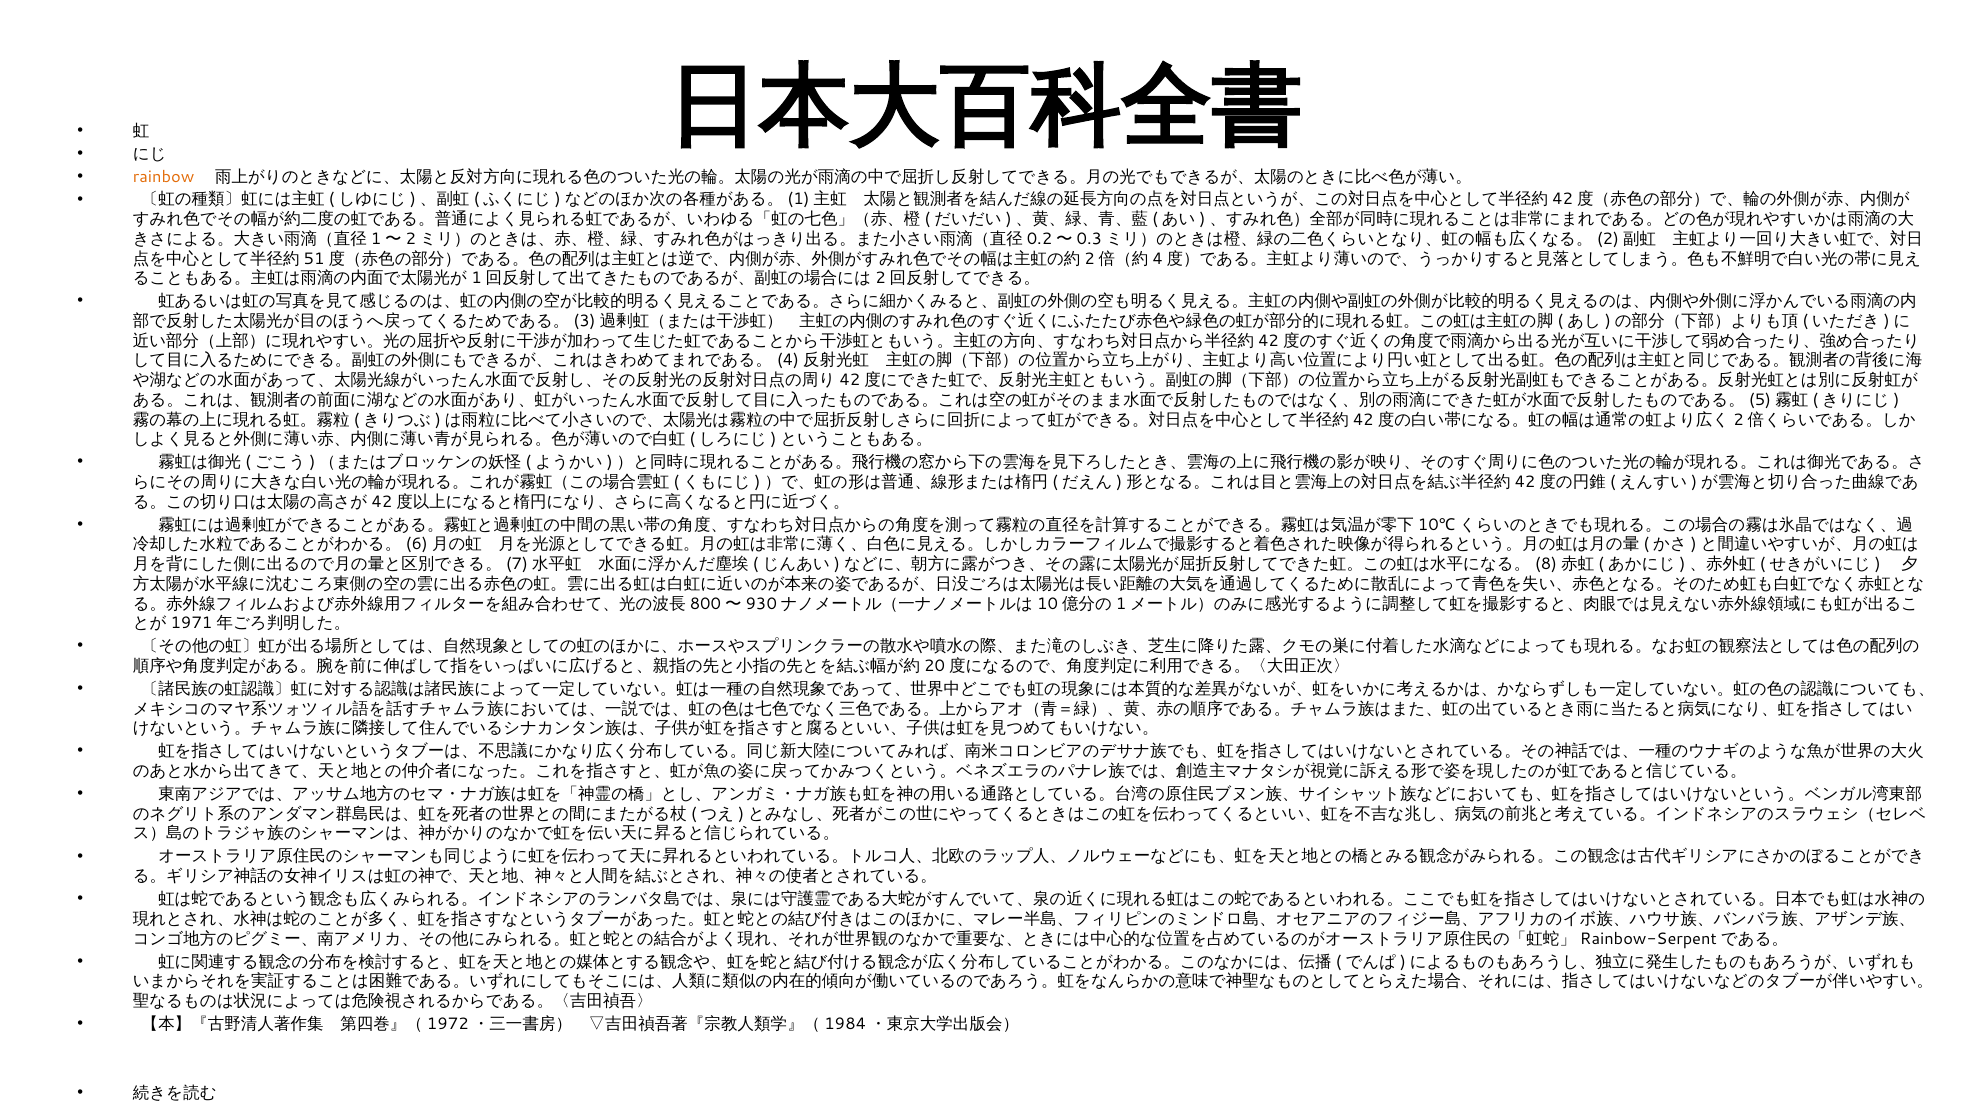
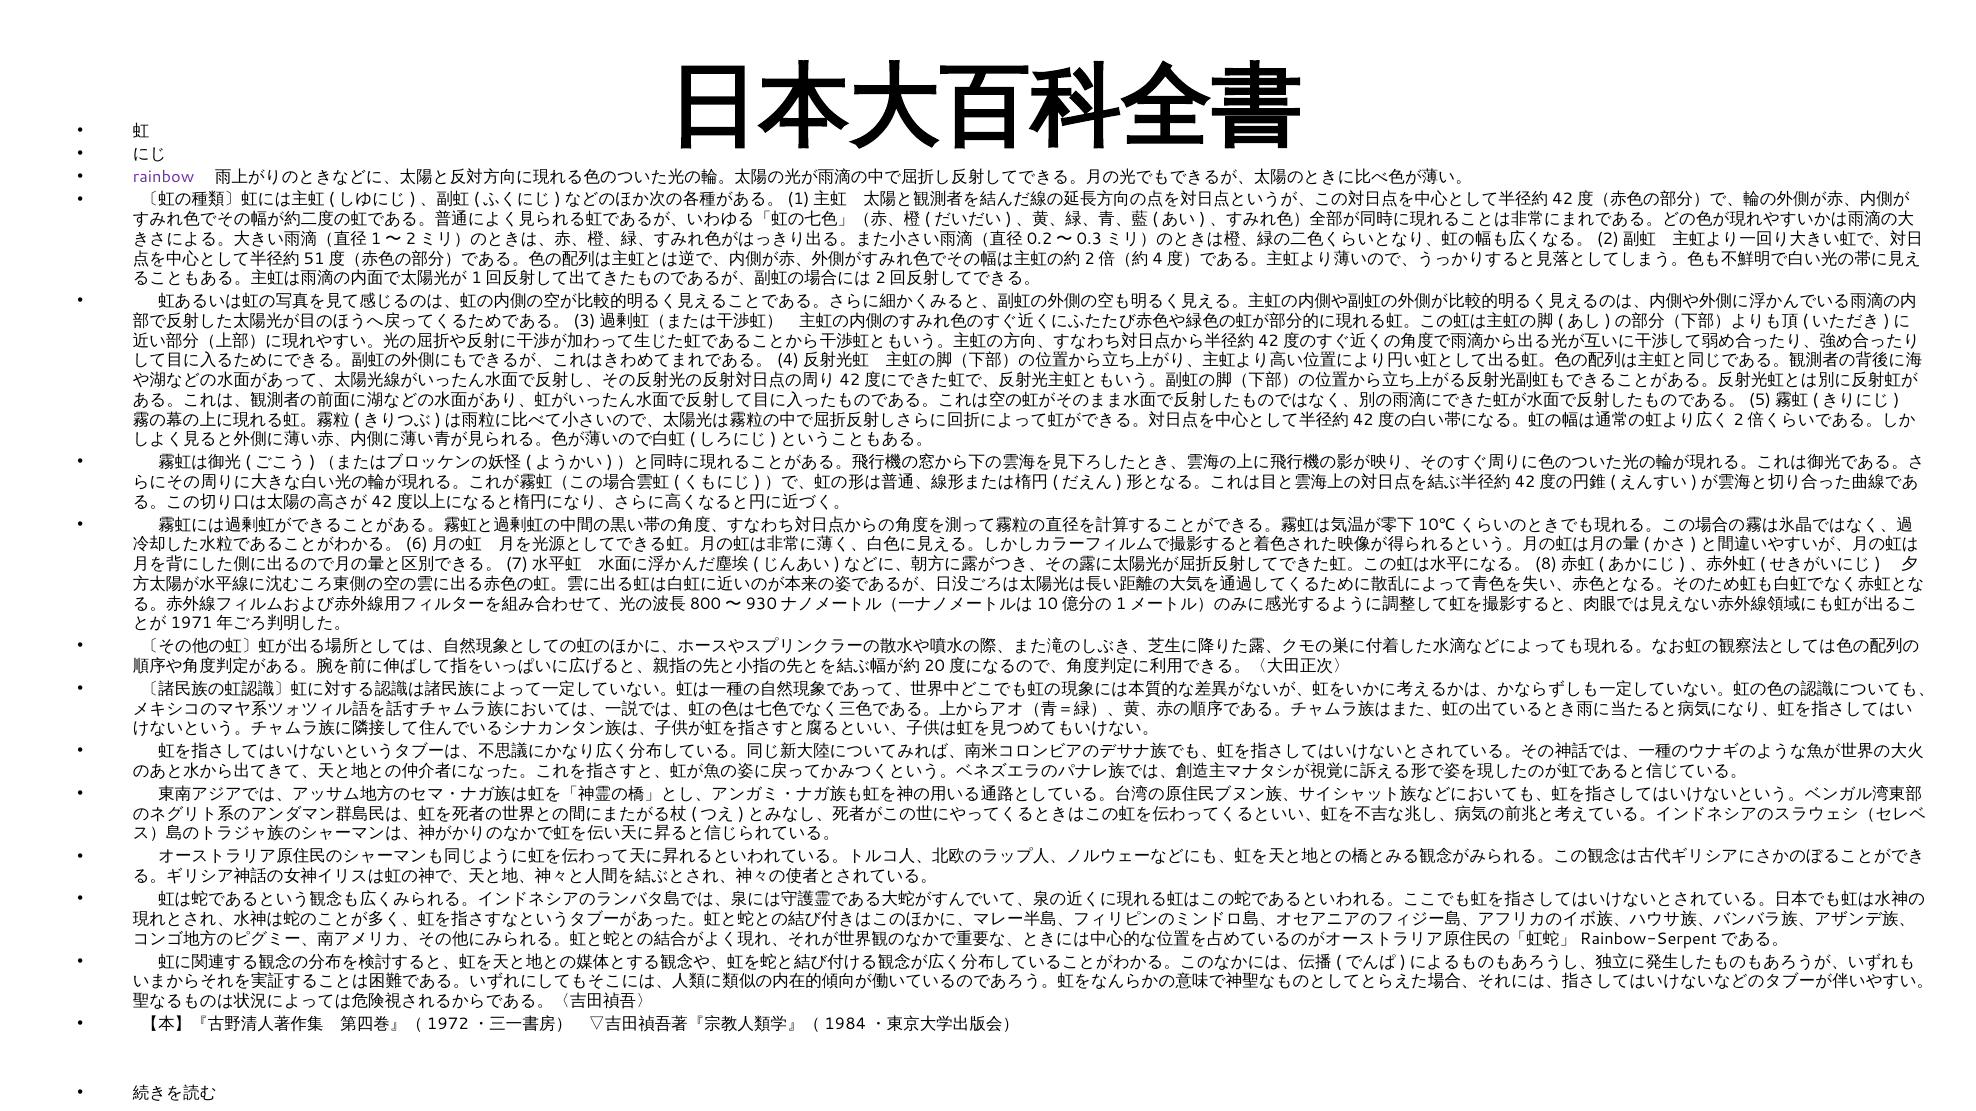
rainbow colour: orange -> purple (164, 177)
